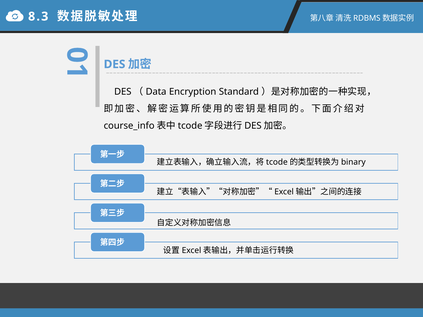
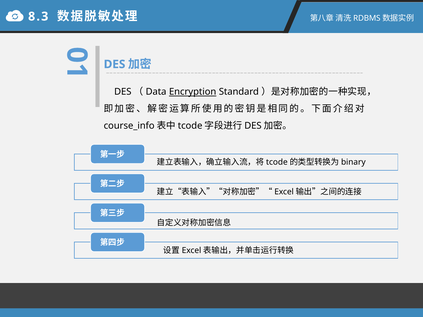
Encryption underline: none -> present (193, 92)
